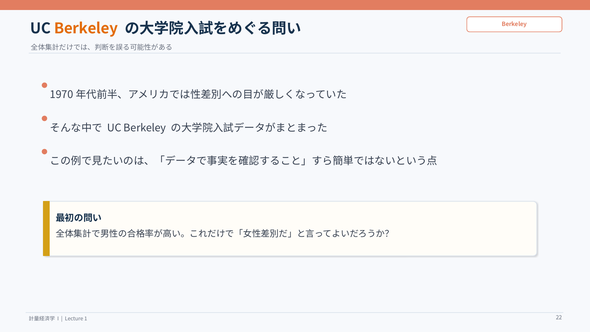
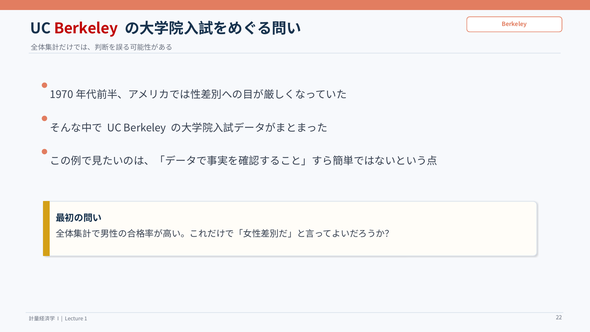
Berkeley colour: orange -> red (86, 28)
